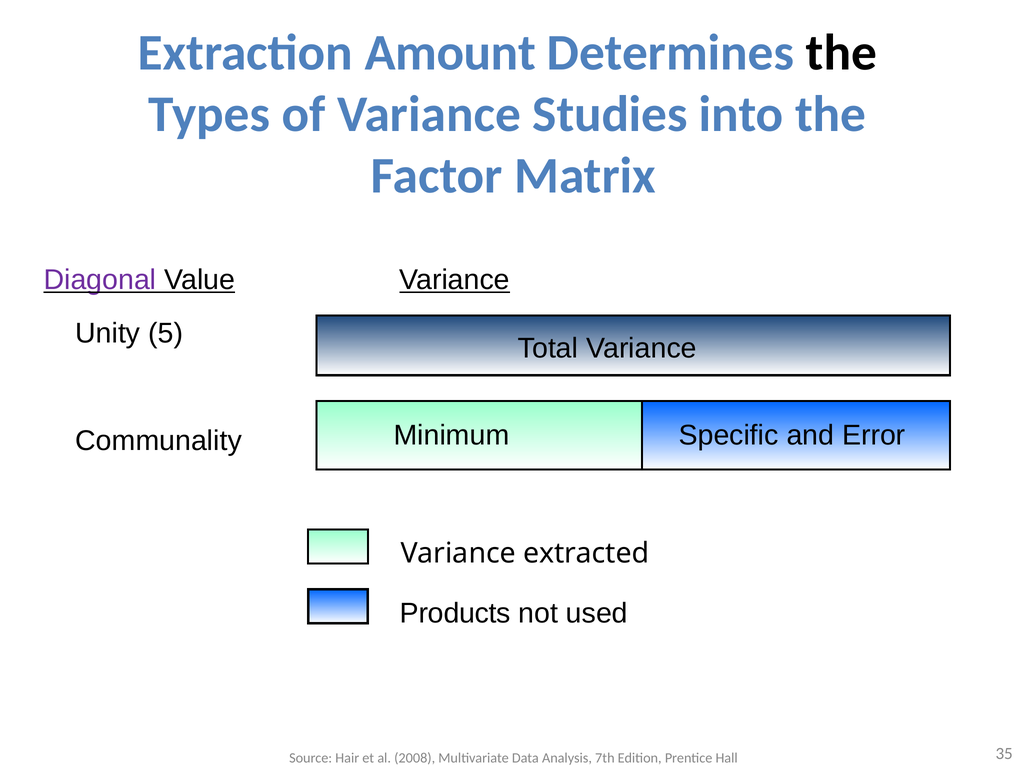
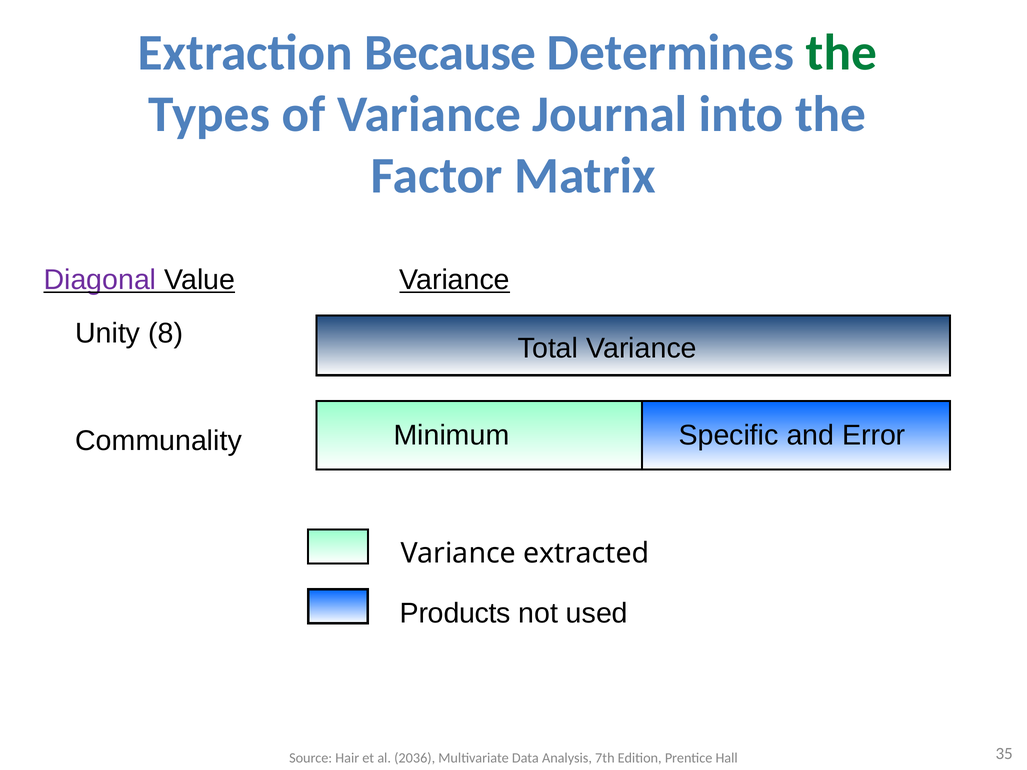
Amount: Amount -> Because (450, 53)
the colour: black -> green (841, 53)
Studies: Studies -> Journal (610, 114)
5: 5 -> 8 (166, 333)
2008: 2008 -> 2036 (415, 758)
